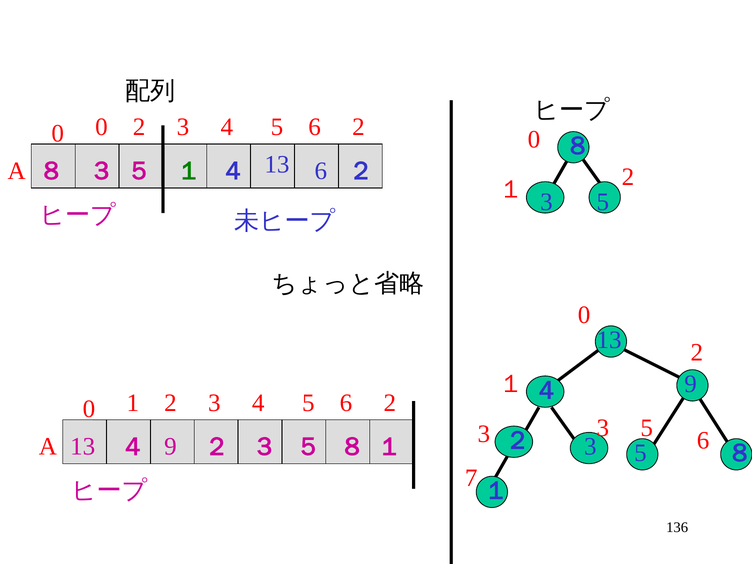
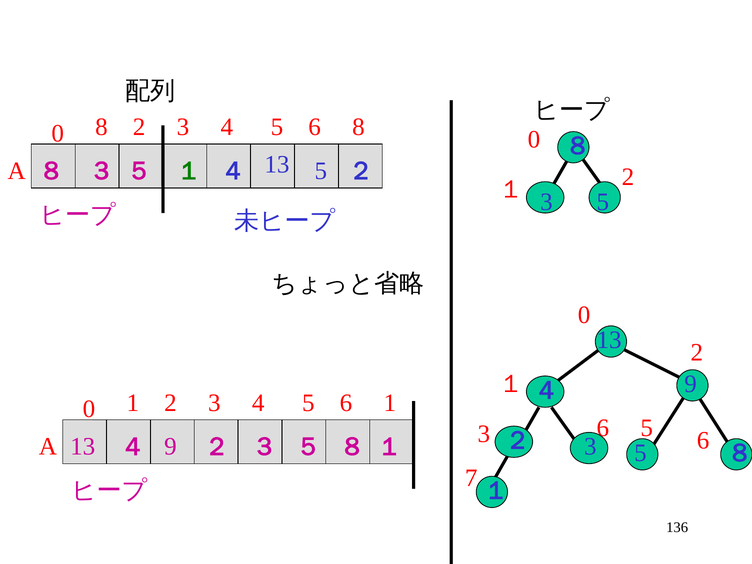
0 0: 0 -> 8 (102, 127)
2: 2 -> 8 (358, 127)
13 6: 6 -> 5 (321, 171)
2: 2 -> 1 (390, 403)
3 3: 3 -> 6 (603, 428)
